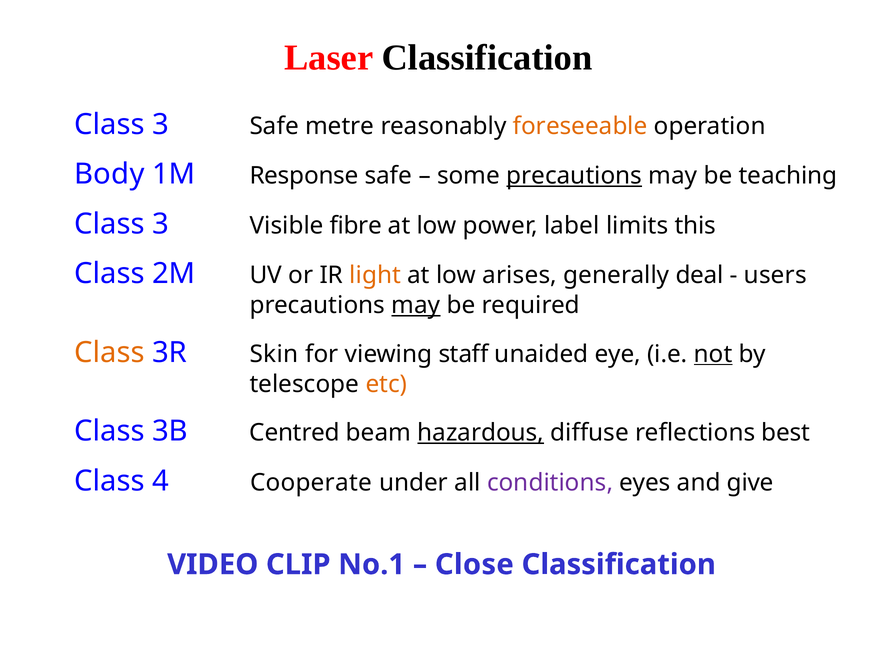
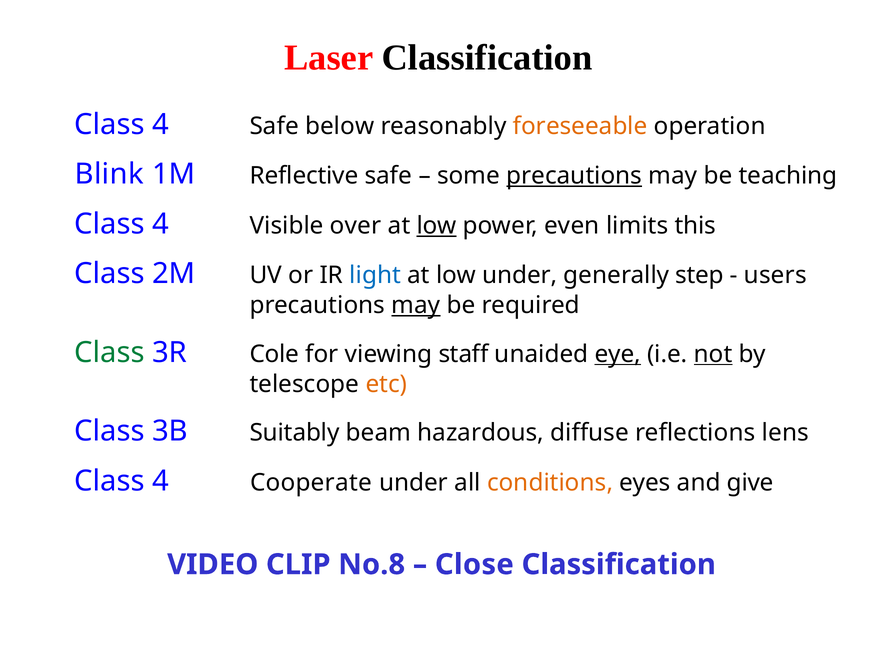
3: 3 -> 4 (161, 125)
metre: metre -> below (340, 126)
Body: Body -> Blink (109, 175)
Response: Response -> Reflective (304, 176)
3: 3 -> 4 (161, 224)
fibre: fibre -> over (356, 226)
low underline: none -> present (437, 226)
label: label -> even (572, 226)
light colour: orange -> blue (375, 275)
low arises: arises -> under (520, 275)
deal: deal -> step (700, 275)
Class colour: orange -> green (109, 353)
Skin: Skin -> Cole (274, 354)
eye underline: none -> present (618, 354)
Centred: Centred -> Suitably (295, 433)
hazardous underline: present -> none (481, 433)
best: best -> lens (785, 433)
conditions colour: purple -> orange (550, 483)
No.1: No.1 -> No.8 (372, 565)
